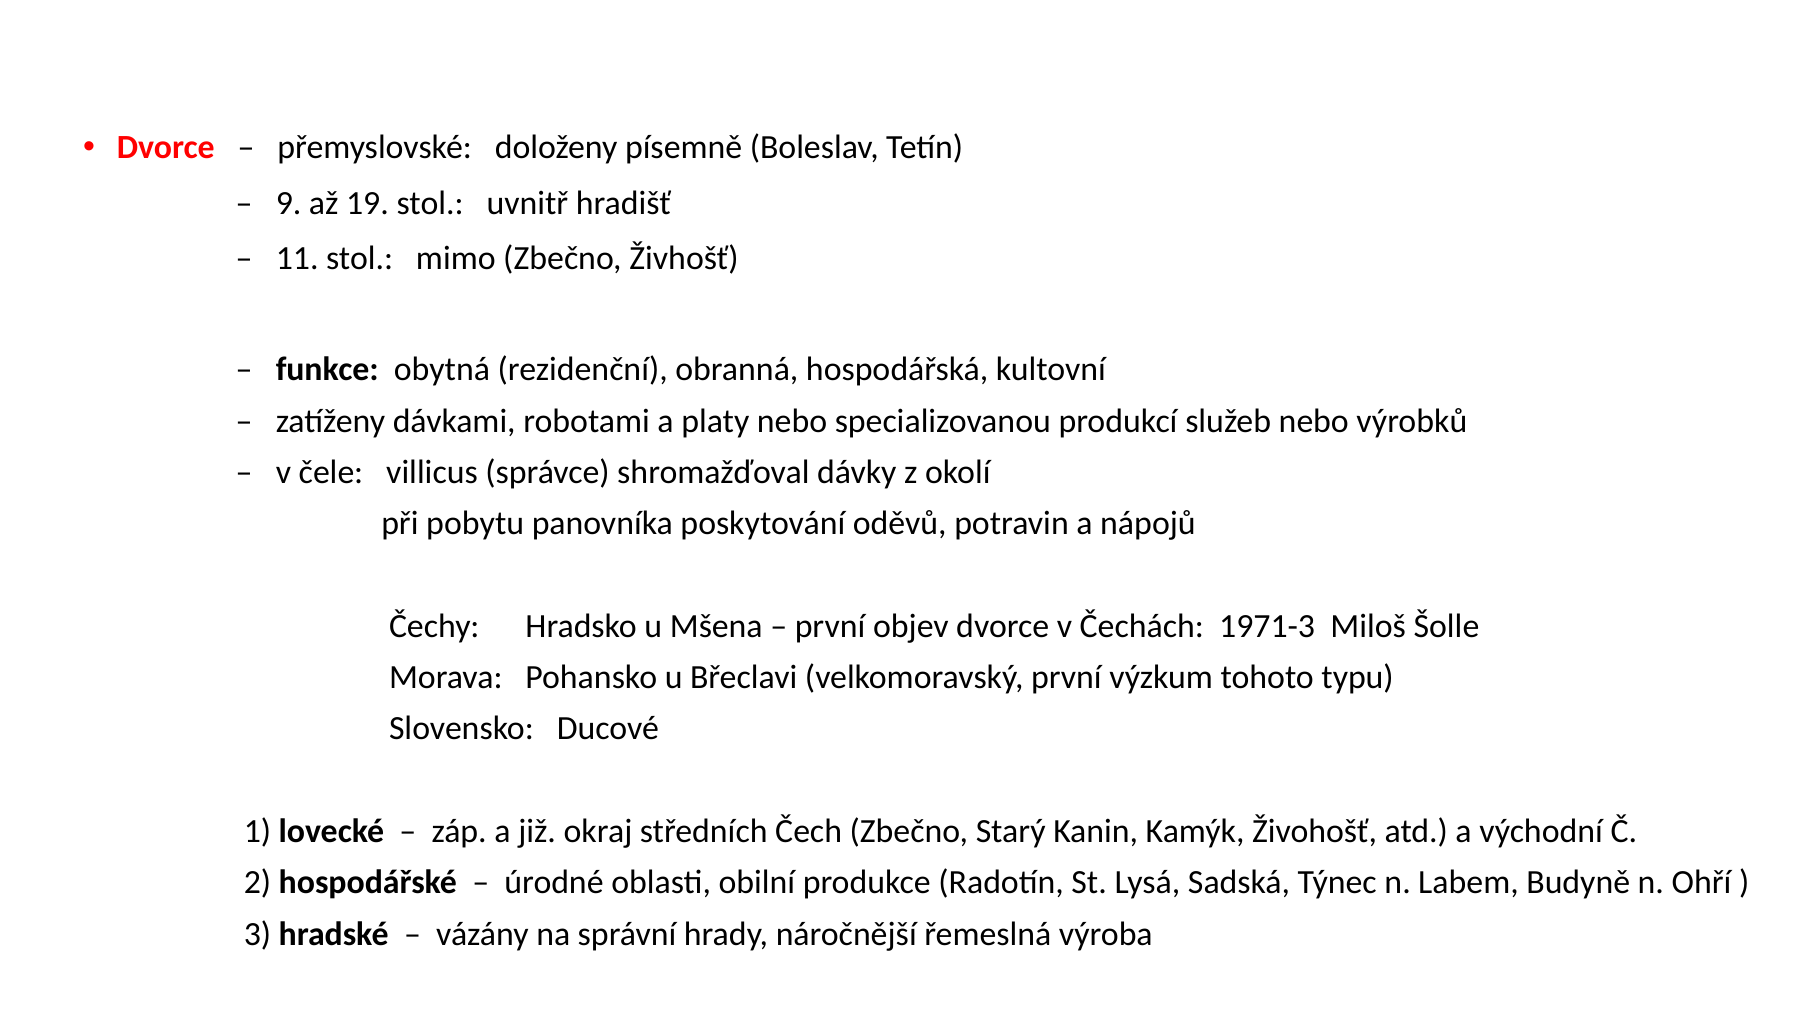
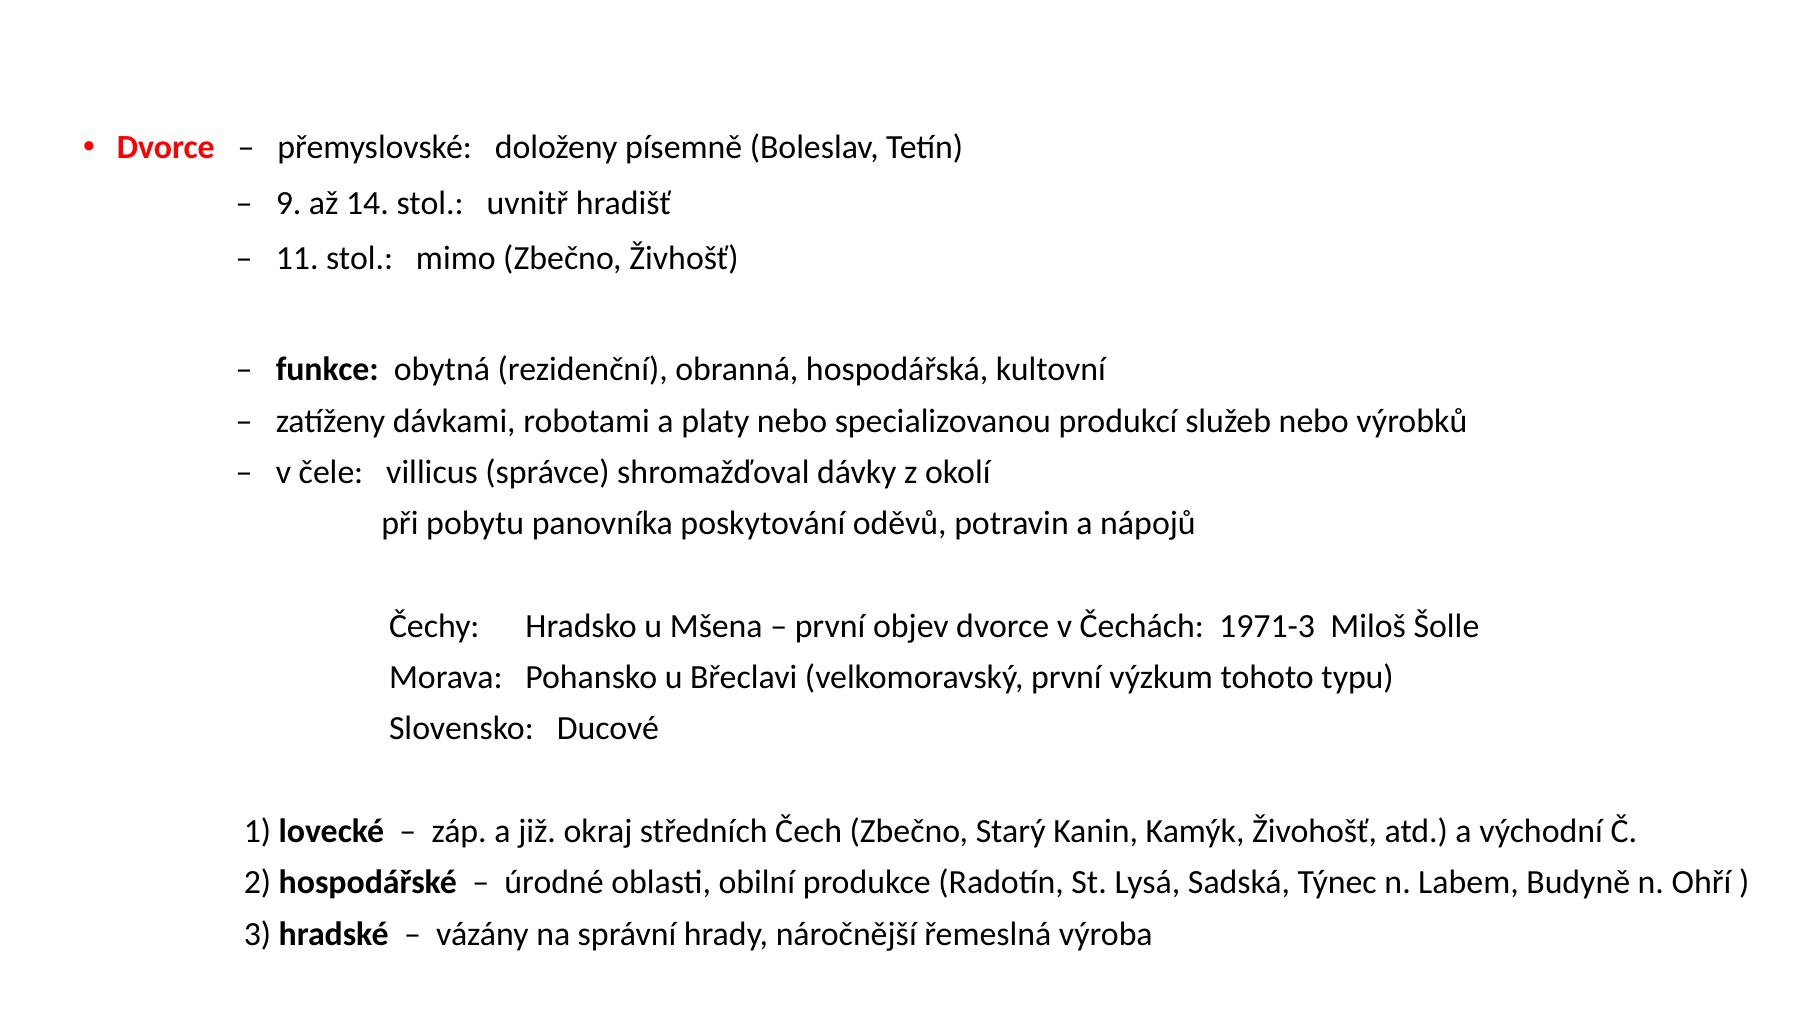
19: 19 -> 14 (367, 203)
